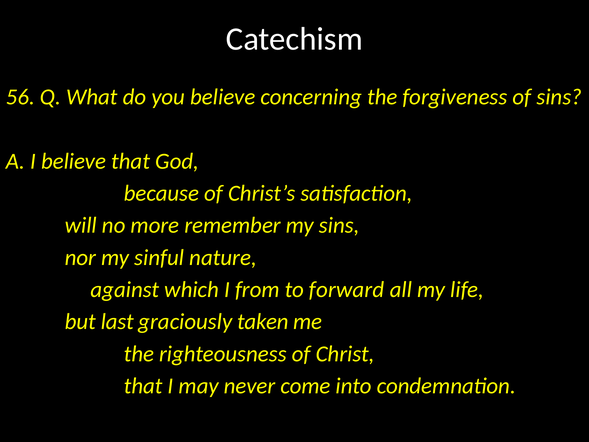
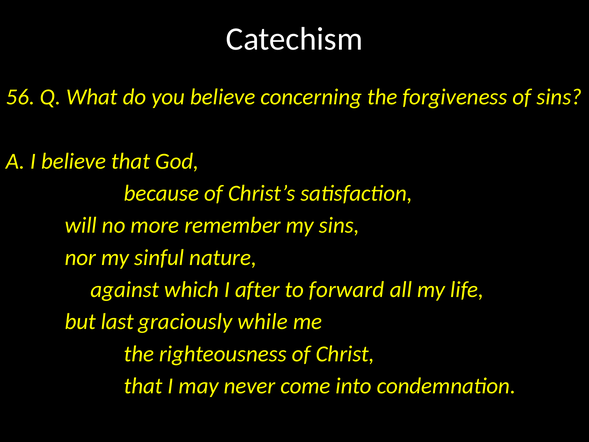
from: from -> after (257, 289)
taken: taken -> while (263, 321)
